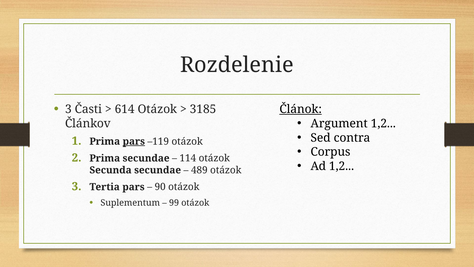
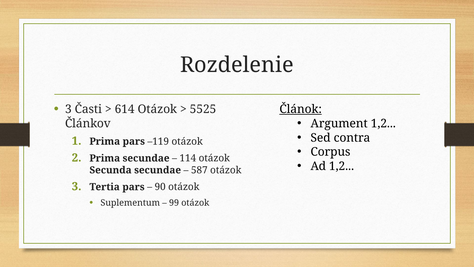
3185: 3185 -> 5525 (203, 109)
pars underline: present -> none (134, 141)
489: 489 -> 587 (199, 170)
